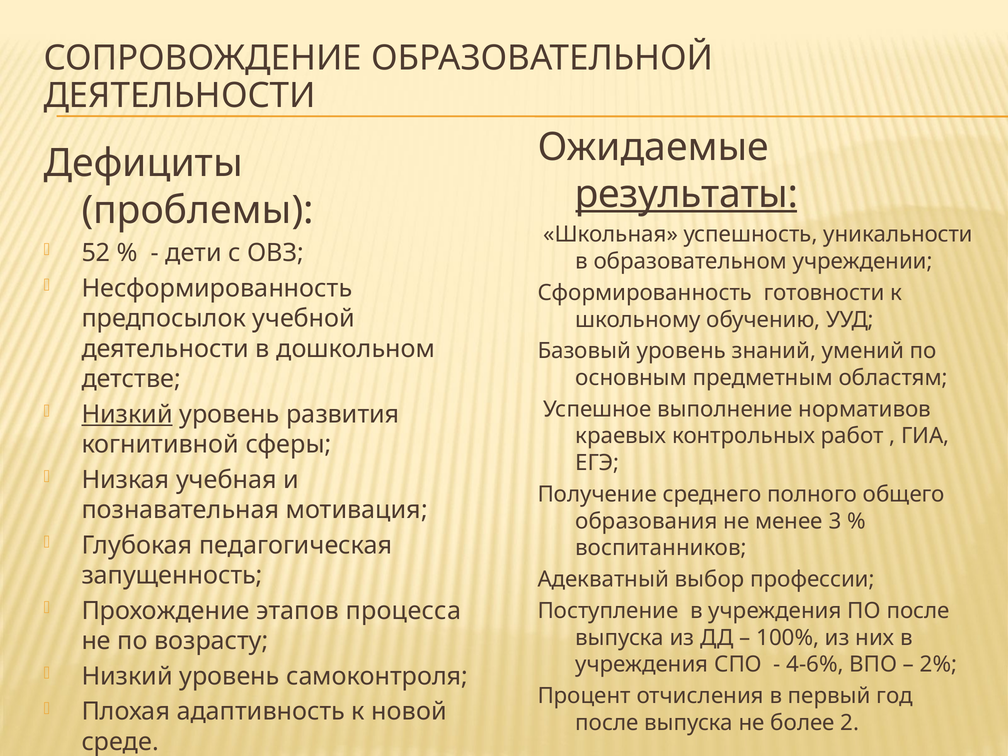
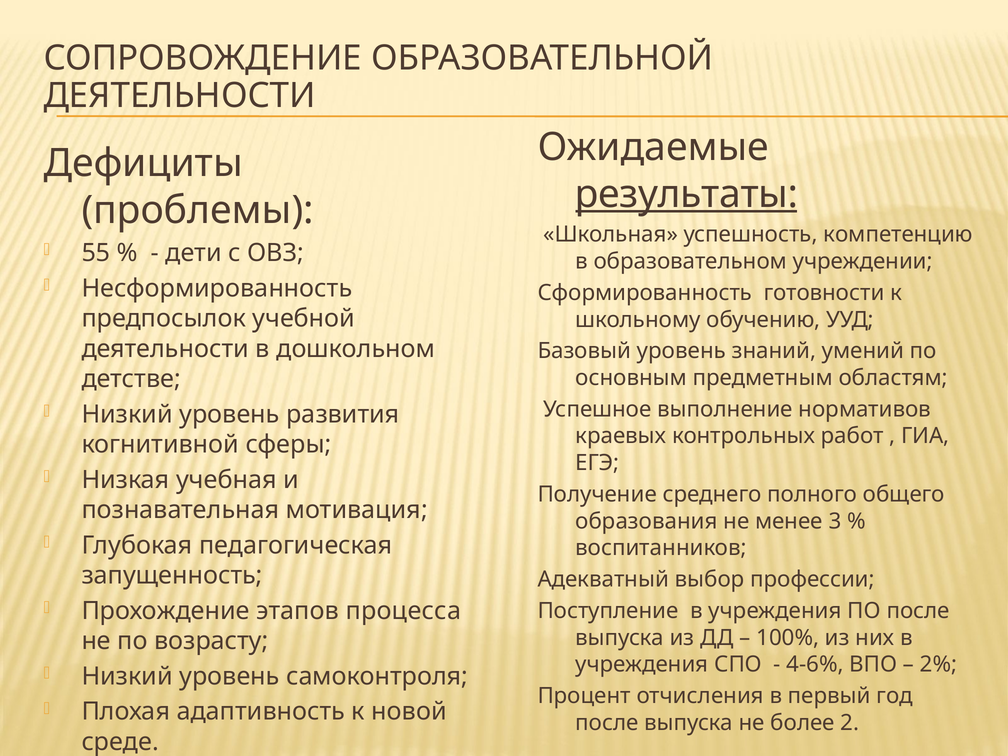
уникальности: уникальности -> компетенцию (898, 235)
52: 52 -> 55 (96, 253)
Низкий underline: present -> none (127, 414)
